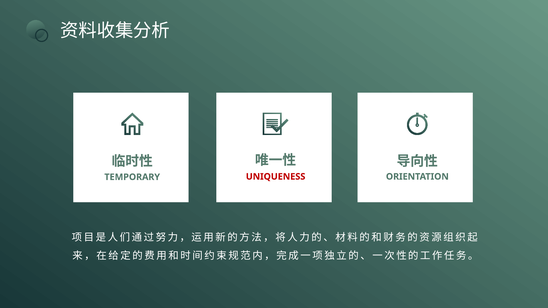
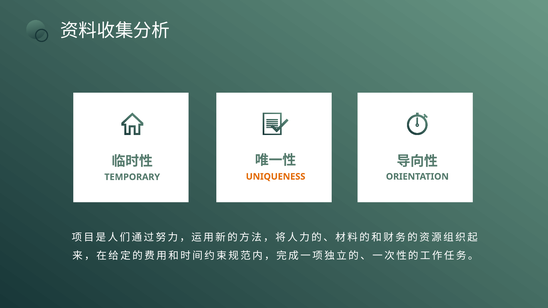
UNIQUENESS colour: red -> orange (276, 177)
